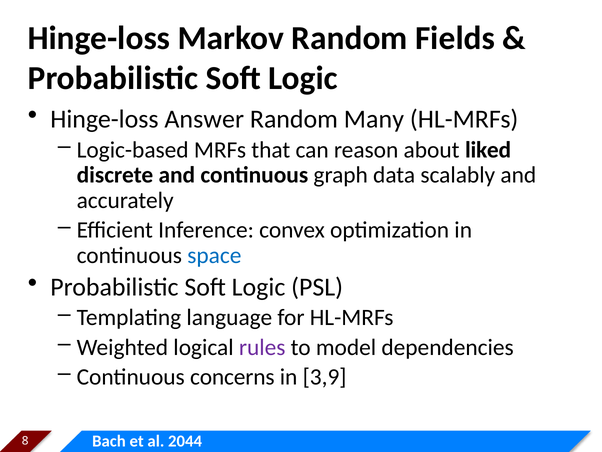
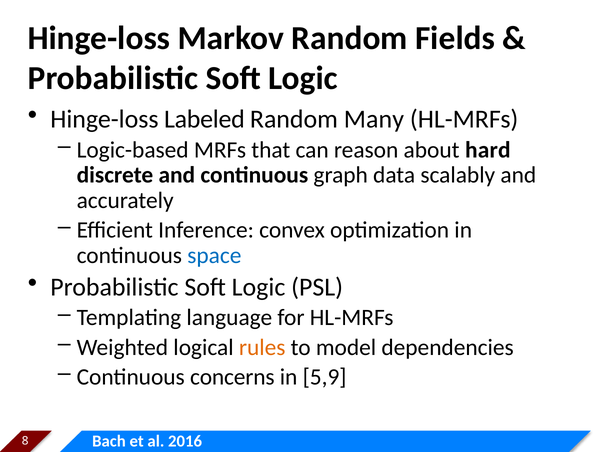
Answer: Answer -> Labeled (204, 119)
liked: liked -> hard (488, 150)
rules colour: purple -> orange (262, 347)
3,9: 3,9 -> 5,9 (325, 376)
2044: 2044 -> 2016 (185, 441)
